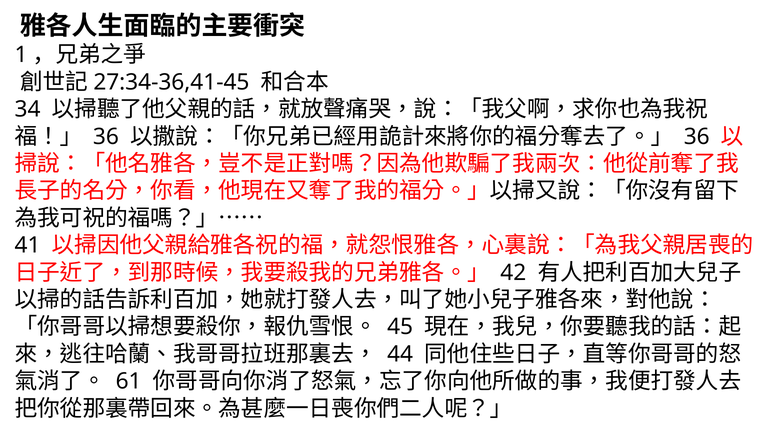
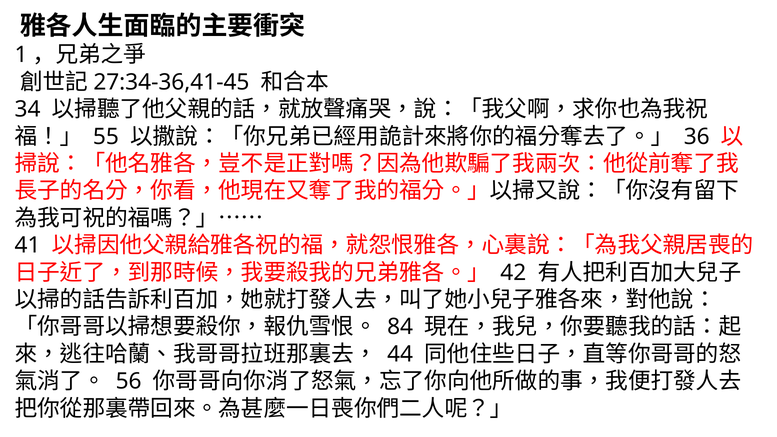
36: 36 -> 55 (106, 137)
45: 45 -> 84 (400, 327)
61: 61 -> 56 (129, 381)
